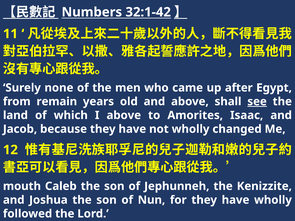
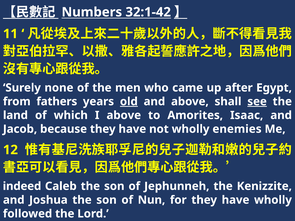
remain: remain -> fathers (57, 102)
old underline: none -> present (129, 102)
changed: changed -> enemies (237, 129)
mouth: mouth -> indeed (22, 186)
